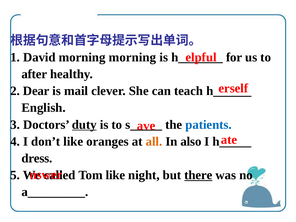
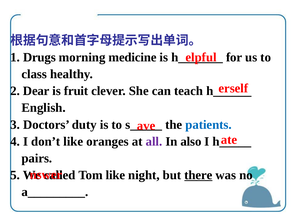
David: David -> Drugs (39, 57)
morning morning: morning -> medicine (133, 57)
after: after -> class (34, 74)
mail: mail -> fruit (76, 91)
duty underline: present -> none (84, 125)
all colour: orange -> purple (154, 141)
dress: dress -> pairs (37, 158)
